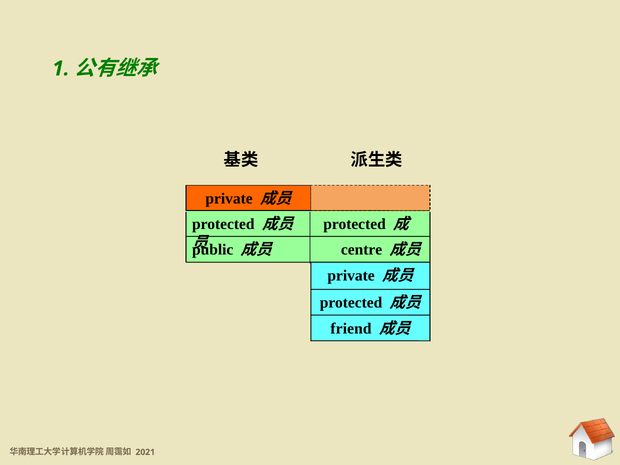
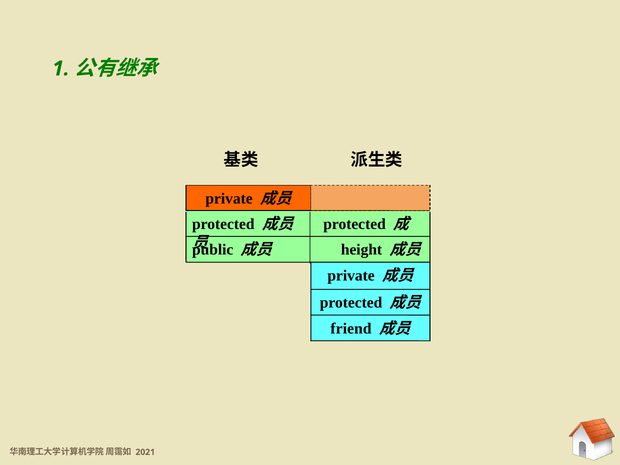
centre: centre -> height (362, 250)
